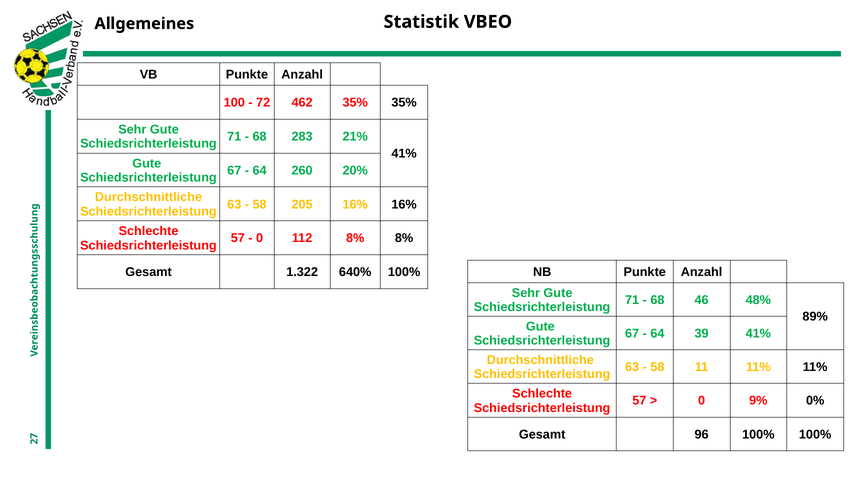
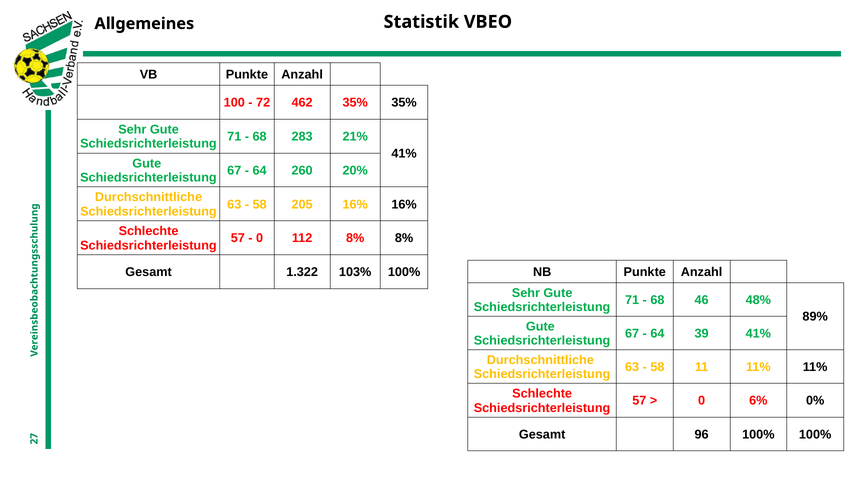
640%: 640% -> 103% (355, 272)
9%: 9% -> 6% (758, 401)
